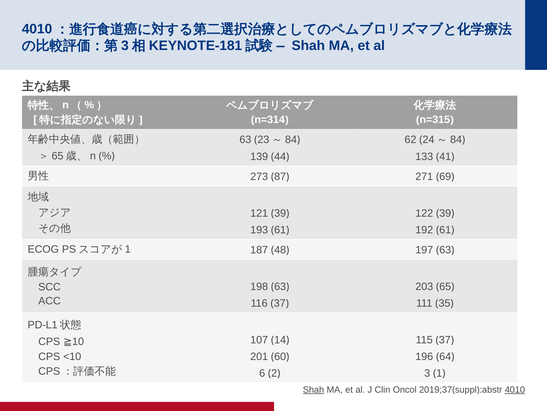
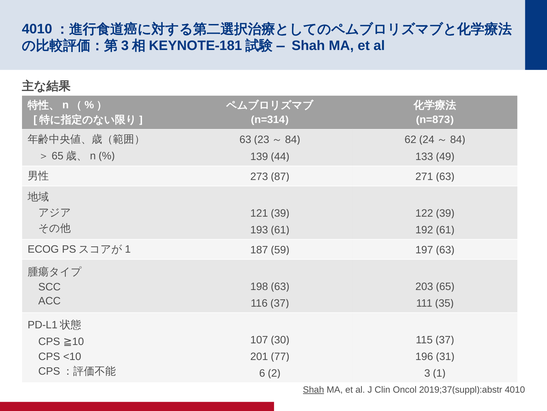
n=315: n=315 -> n=873 (435, 120)
41: 41 -> 49 (445, 156)
69: 69 -> 63 (445, 176)
48: 48 -> 59 (280, 249)
14: 14 -> 30 (280, 339)
60: 60 -> 77 (280, 356)
64: 64 -> 31 (445, 356)
4010 underline: present -> none (515, 389)
